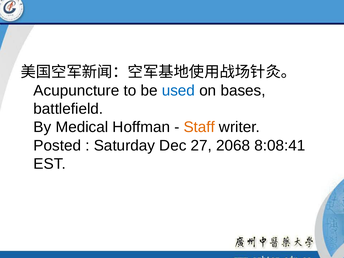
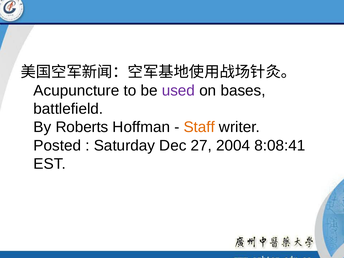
used colour: blue -> purple (178, 90)
Medical: Medical -> Roberts (82, 127)
2068: 2068 -> 2004 (233, 146)
